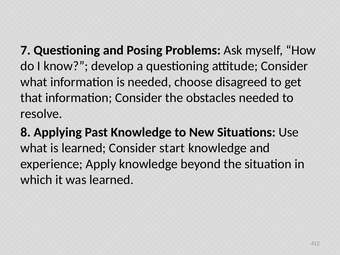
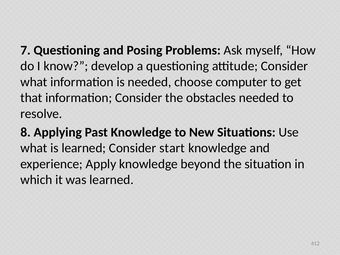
disagreed: disagreed -> computer (242, 82)
